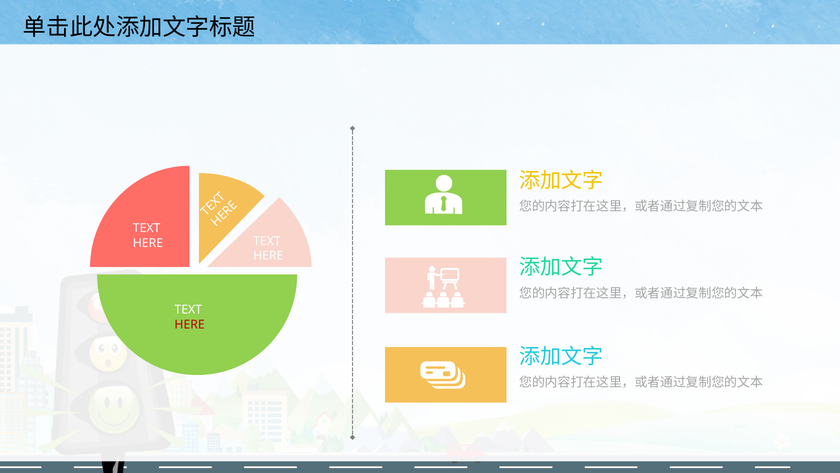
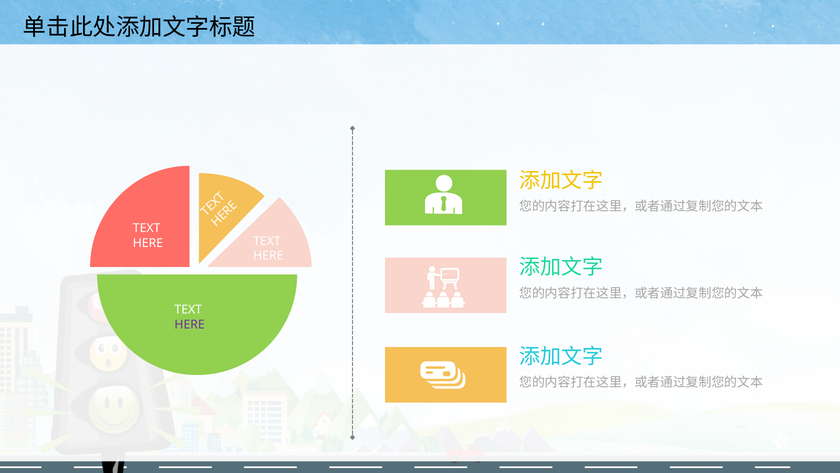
HERE colour: red -> purple (190, 324)
